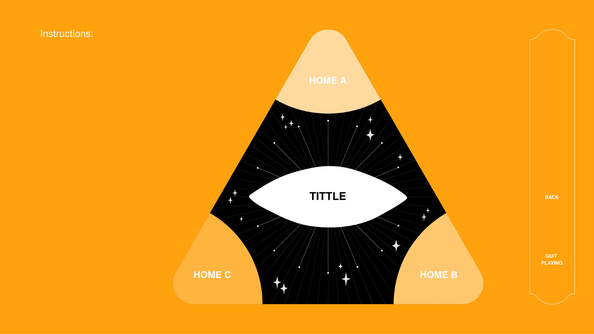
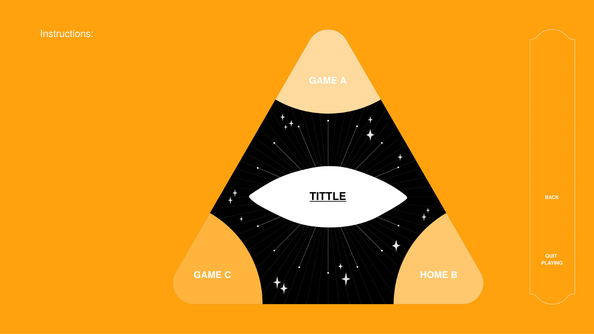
HOME: HOME -> GAME (323, 81)
TITTLE underline: none -> present (328, 197)
HOME: HOME -> GAME (208, 275)
